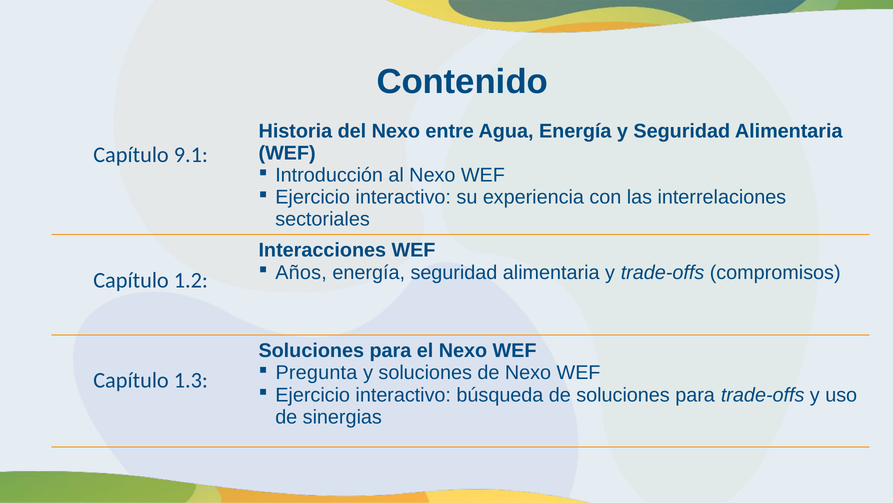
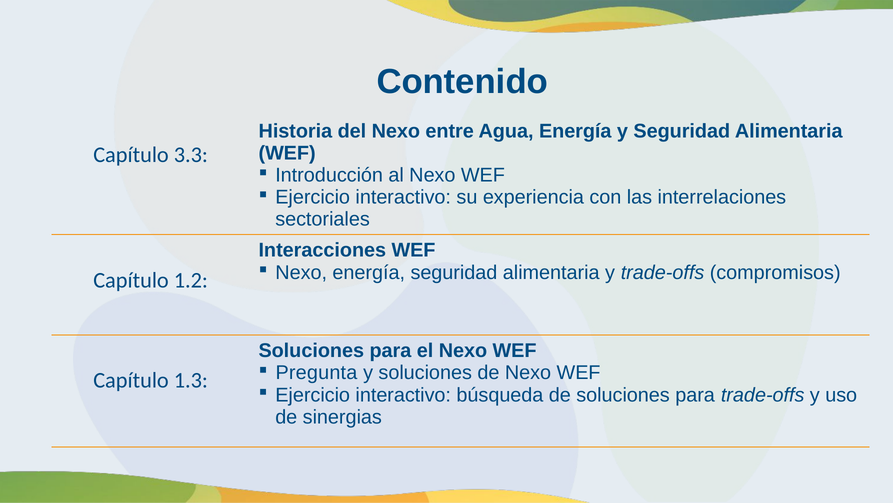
9.1: 9.1 -> 3.3 (191, 155)
Años: Años -> Nexo (301, 272)
